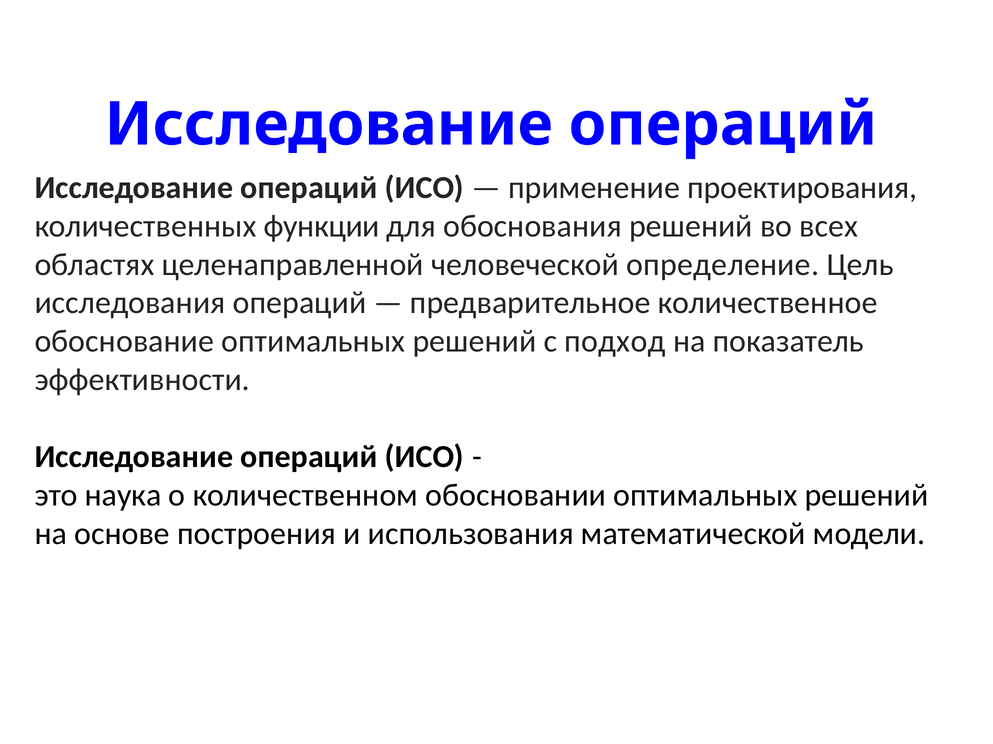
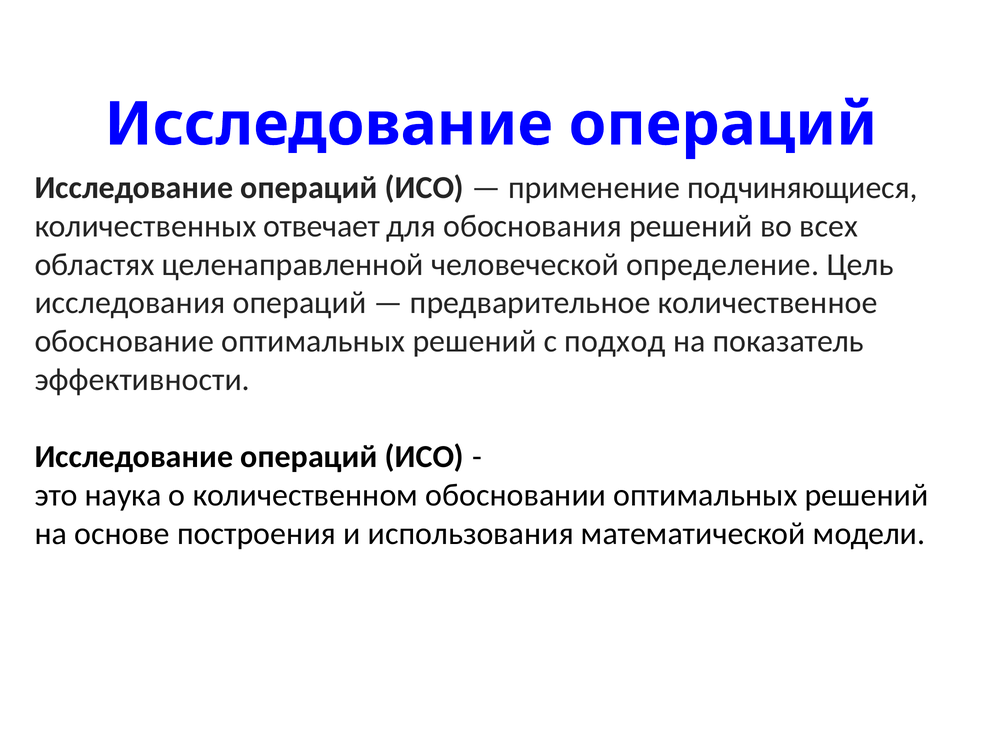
проектирования: проектирования -> подчиняющиеся (802, 188)
функции: функции -> отвечает (322, 226)
